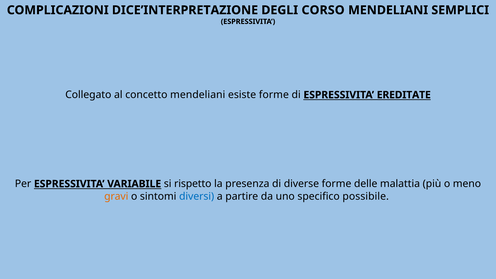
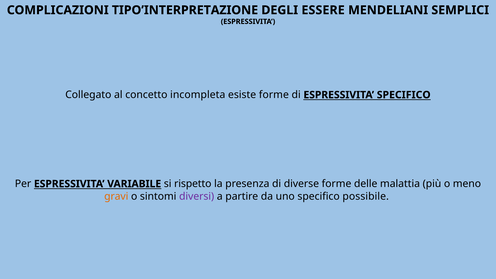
DICE’INTERPRETAZIONE: DICE’INTERPRETAZIONE -> TIPO’INTERPRETAZIONE (185, 10)
CORSO: CORSO -> ESSERE (323, 10)
concetto mendeliani: mendeliani -> incompleta (198, 95)
ESPRESSIVITA EREDITATE: EREDITATE -> SPECIFICO (404, 95)
diversi colour: blue -> purple (197, 196)
